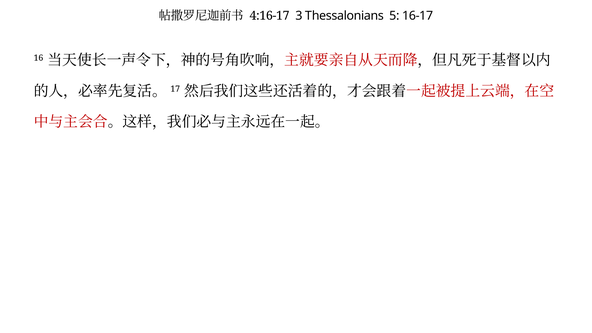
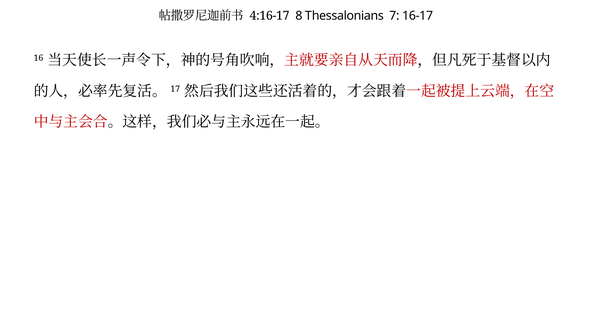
3: 3 -> 8 (299, 16)
5: 5 -> 7 (394, 16)
